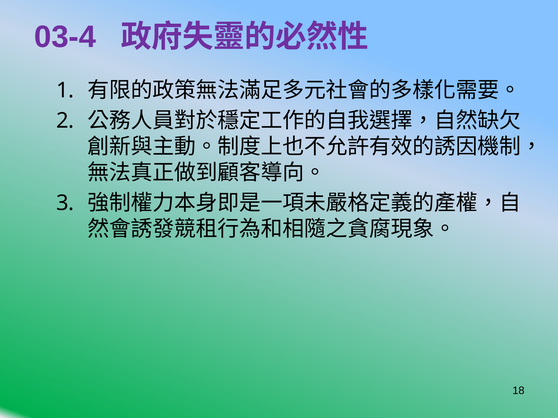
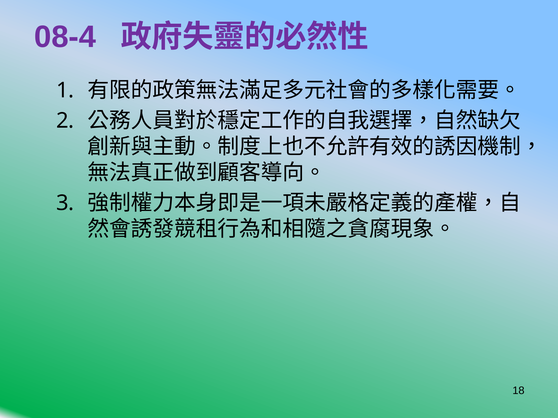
03-4: 03-4 -> 08-4 (65, 37)
